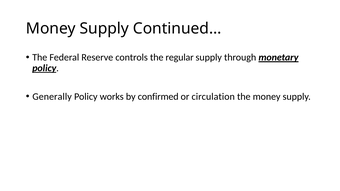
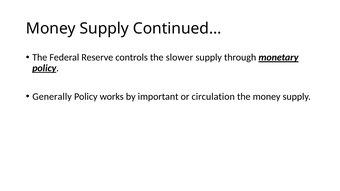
regular: regular -> slower (179, 57)
confirmed: confirmed -> important (158, 97)
